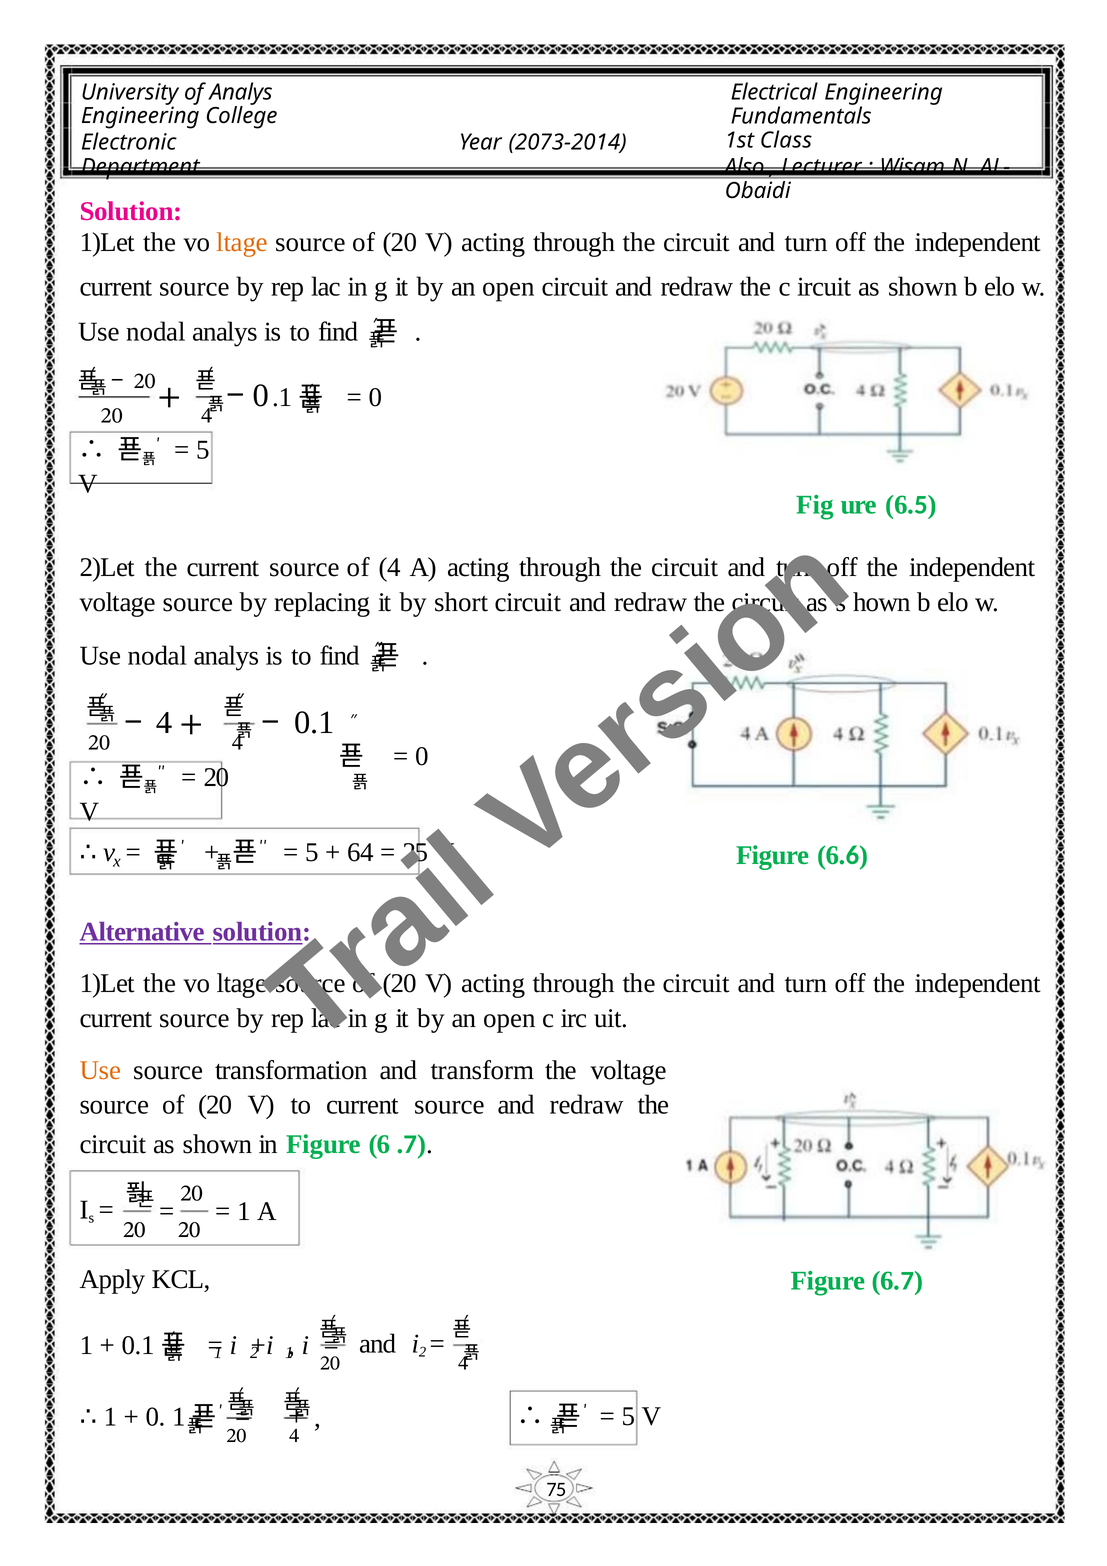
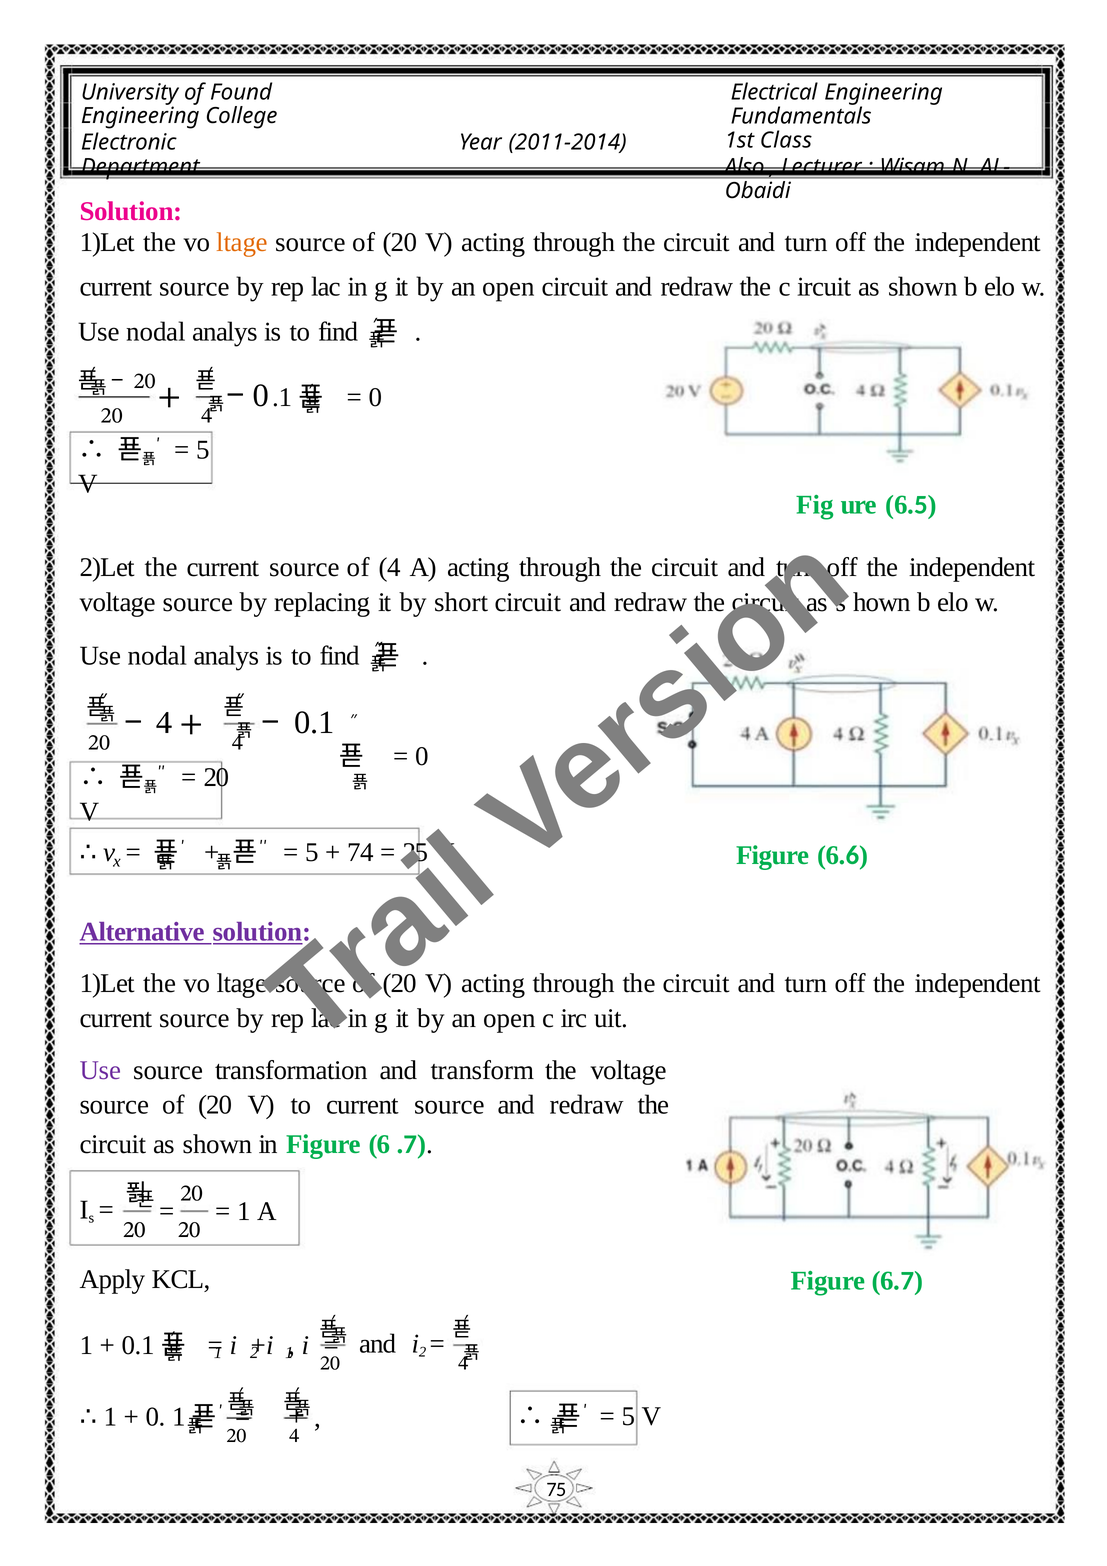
of Analys: Analys -> Found (241, 92)
2073-2014: 2073-2014 -> 2011-2014 (568, 142)
64: 64 -> 74 (360, 852)
Use colour: orange -> purple (100, 1071)
